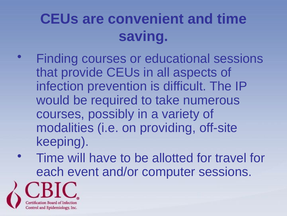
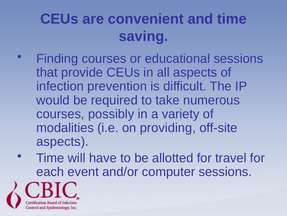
keeping: keeping -> aspects (63, 141)
